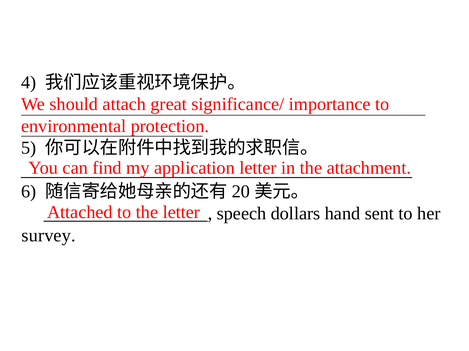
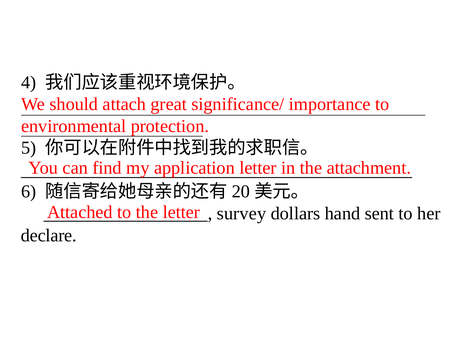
speech: speech -> survey (241, 214)
survey: survey -> declare (49, 236)
